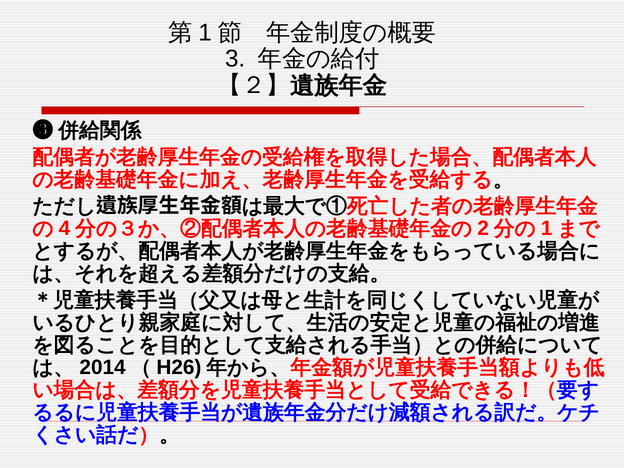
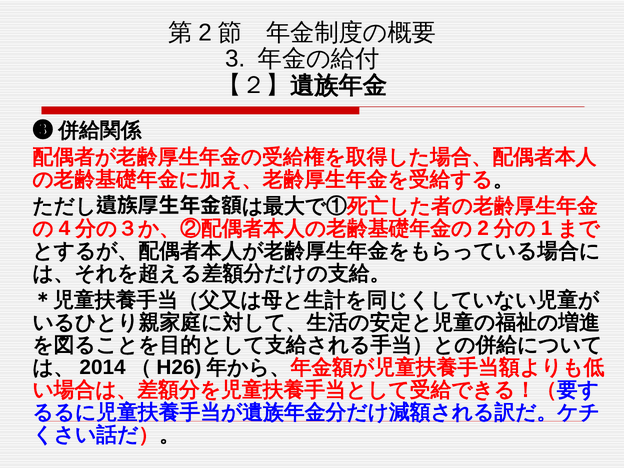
1: 1 -> 2 (205, 33)
